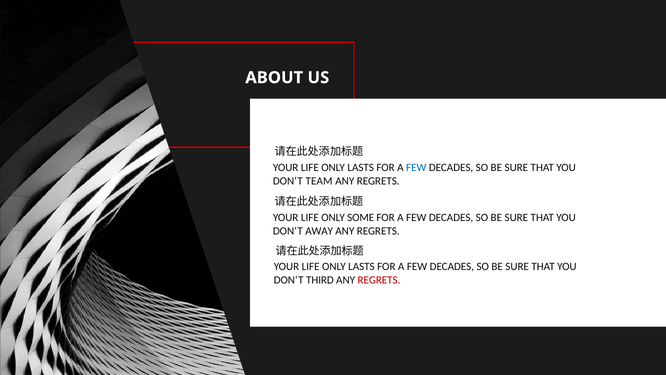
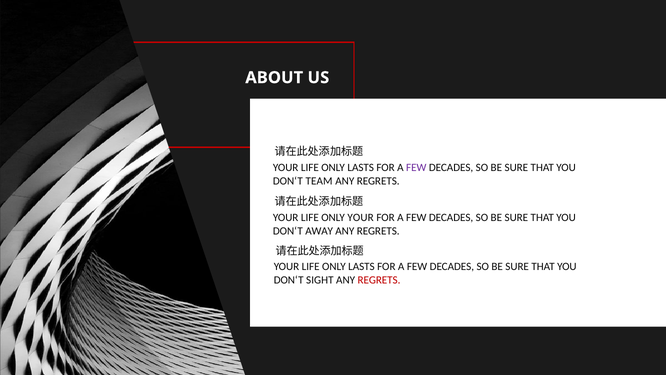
FEW colour: blue -> purple (416, 167)
ONLY SOME: SOME -> YOUR (361, 217)
THIRD: THIRD -> SIGHT (320, 280)
